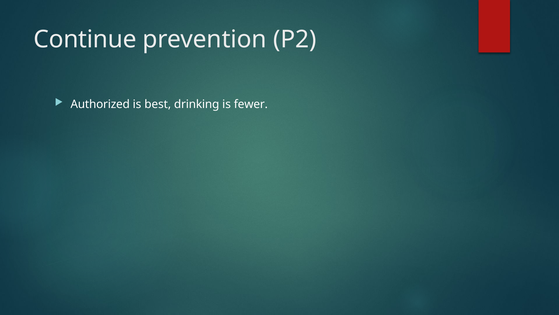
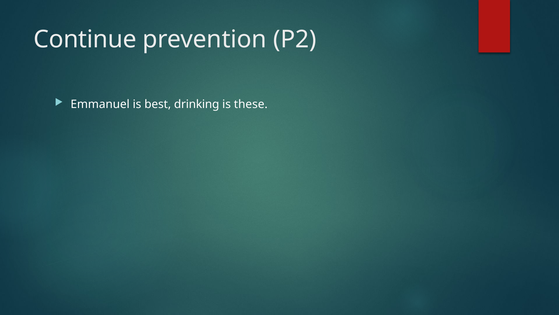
Authorized: Authorized -> Emmanuel (100, 104)
fewer: fewer -> these (251, 104)
